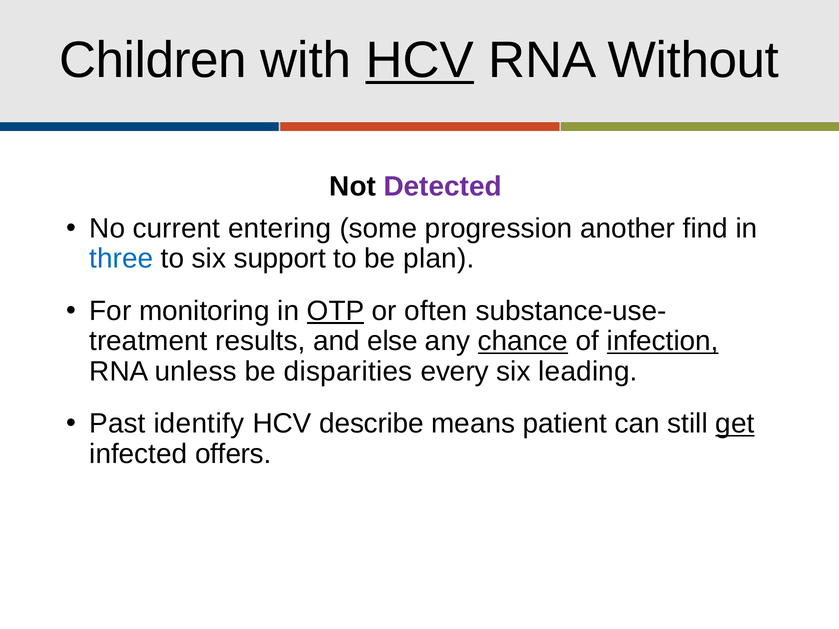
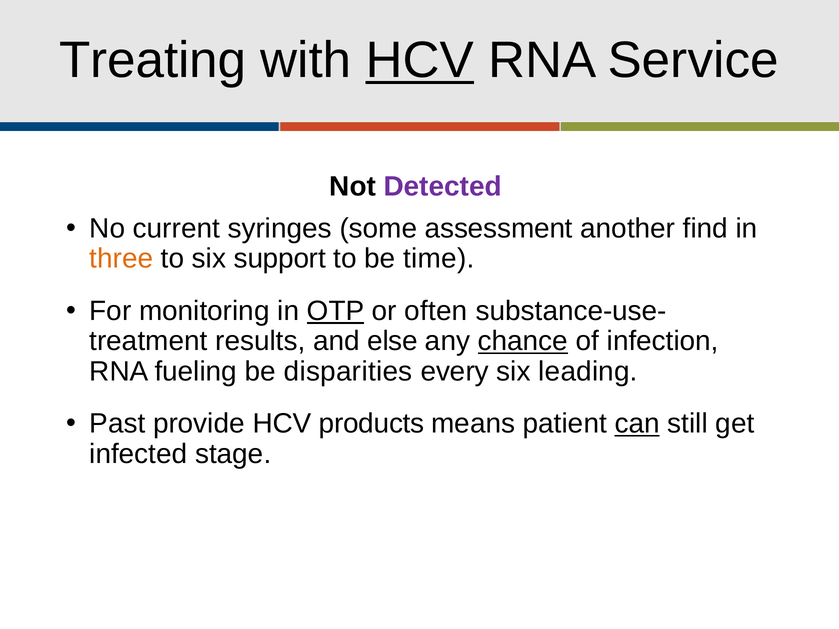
Children: Children -> Treating (153, 60)
Without: Without -> Service (693, 60)
entering: entering -> syringes (280, 228)
progression: progression -> assessment (499, 228)
three colour: blue -> orange (121, 259)
plan: plan -> time (439, 259)
infection underline: present -> none (663, 341)
unless: unless -> fueling (196, 371)
identify: identify -> provide (199, 424)
describe: describe -> products (372, 424)
can underline: none -> present (637, 424)
get underline: present -> none (735, 424)
offers: offers -> stage (233, 454)
